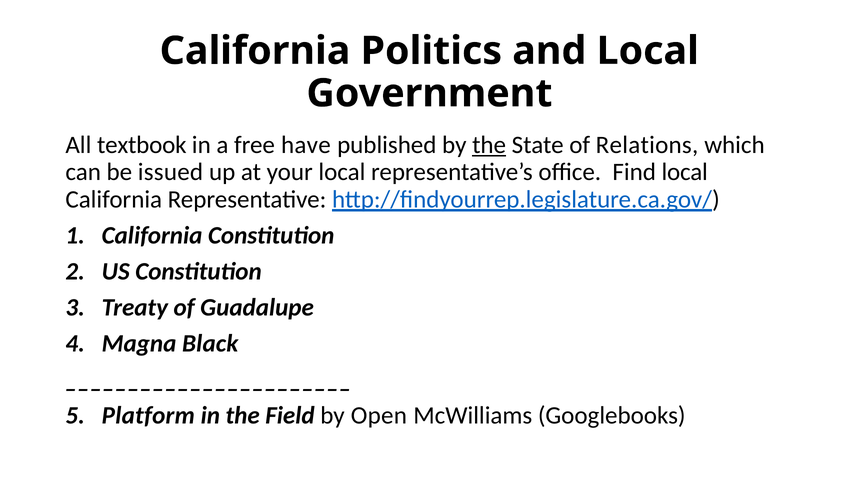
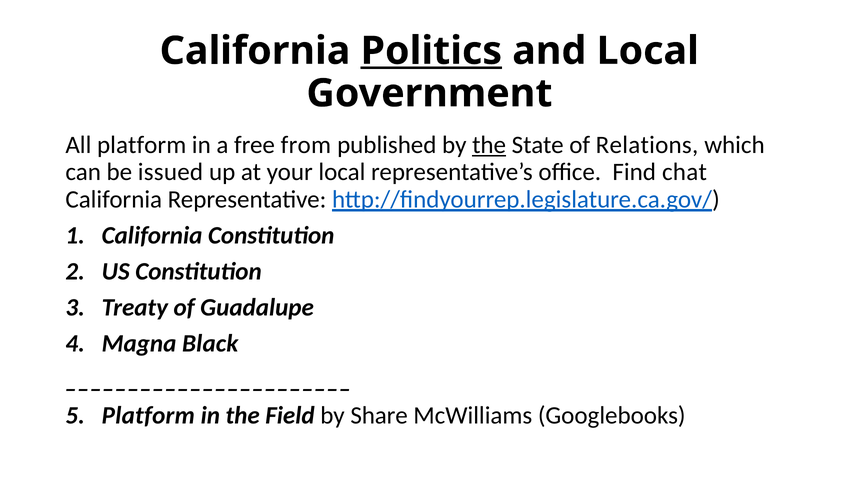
Politics underline: none -> present (431, 51)
All textbook: textbook -> platform (142, 145)
have: have -> from (306, 145)
Find local: local -> chat (684, 172)
Open: Open -> Share (379, 416)
